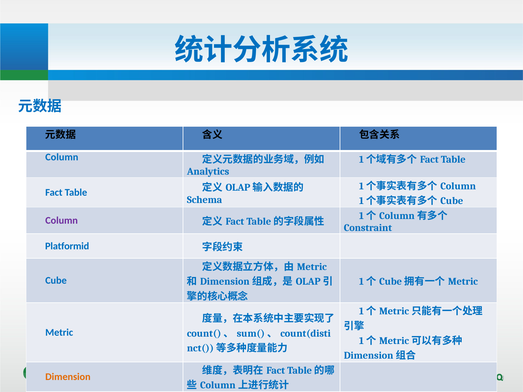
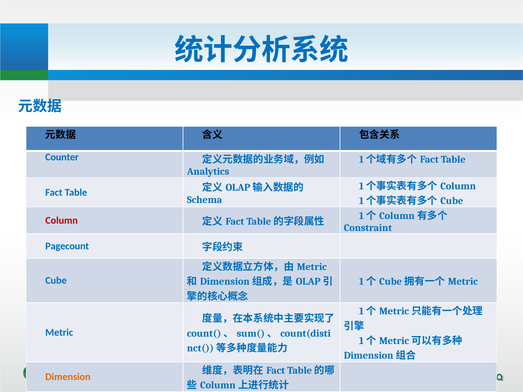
Column: Column -> Counter (62, 157)
Column colour: purple -> red (62, 221)
Platformid: Platformid -> Pagecount (67, 246)
